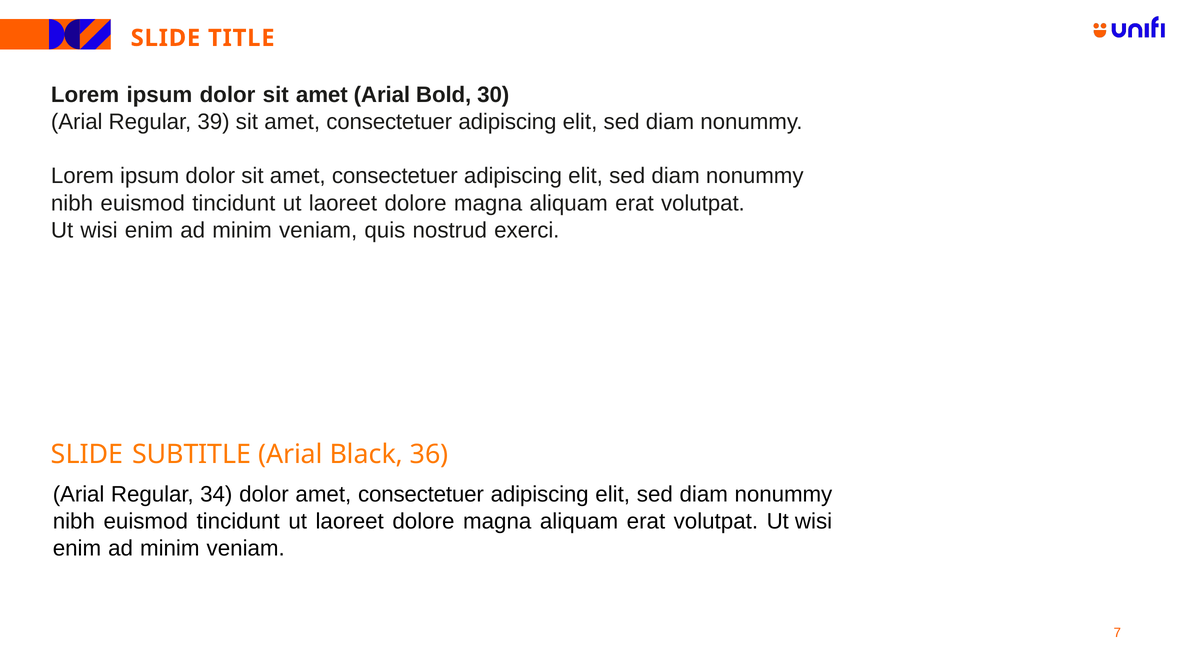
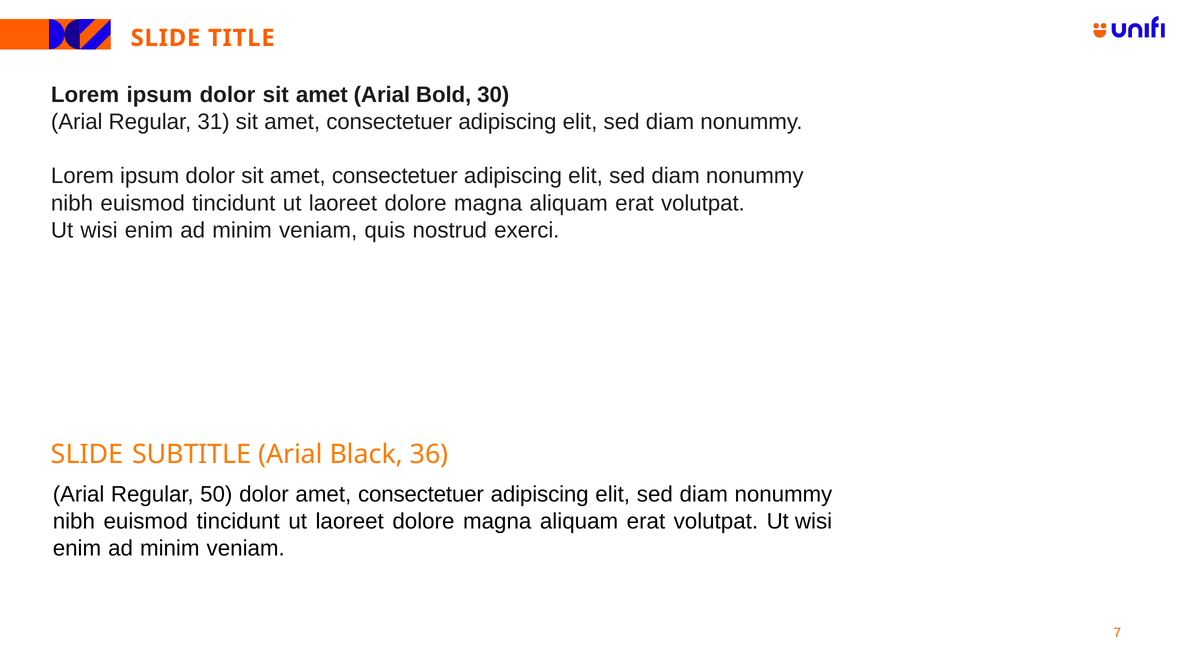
39: 39 -> 31 (213, 122)
34: 34 -> 50 (216, 494)
